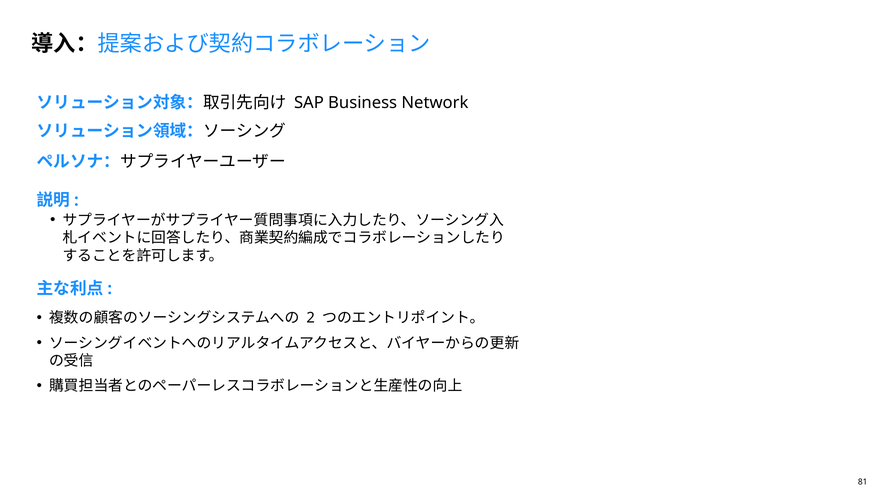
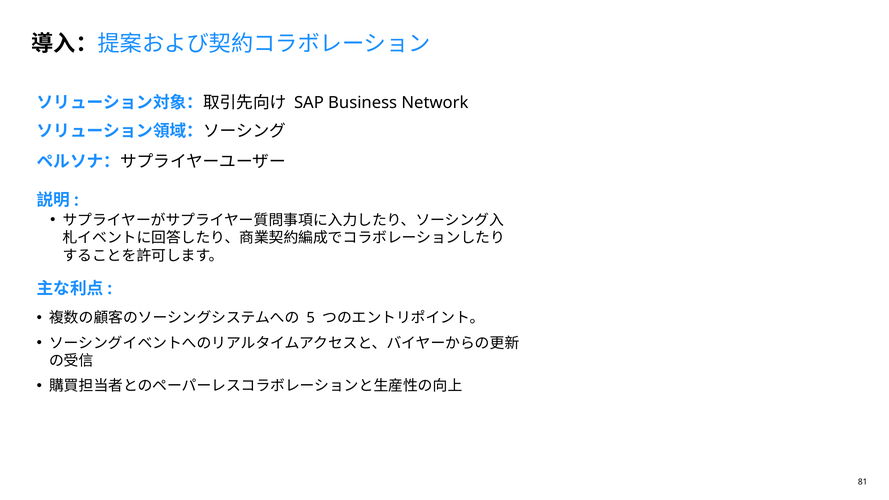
2: 2 -> 5 (311, 318)
